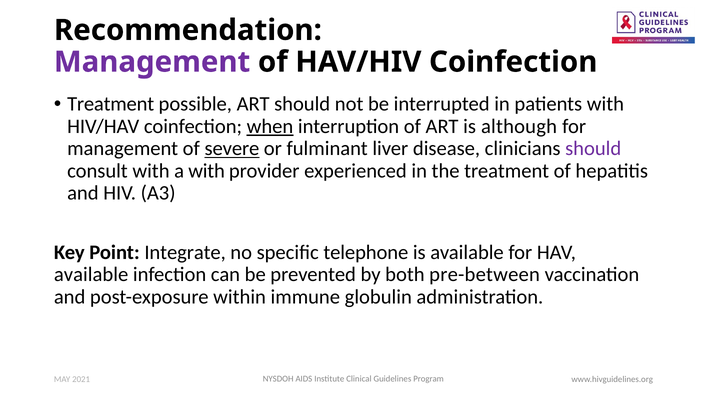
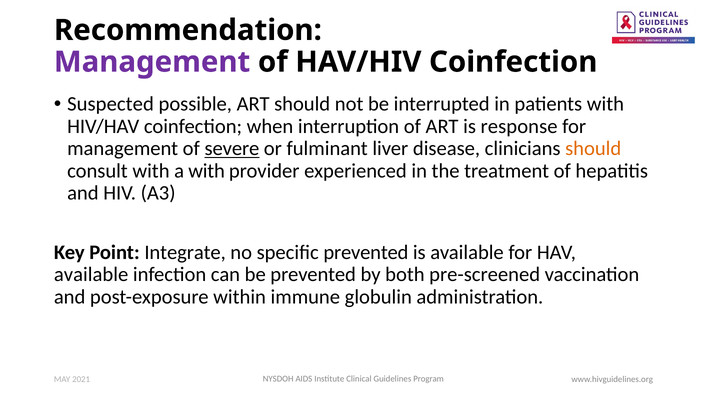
Treatment: Treatment -> Suspected (111, 104)
when underline: present -> none (270, 127)
although: although -> response (519, 127)
should colour: purple -> orange (593, 149)
specific telephone: telephone -> prevented (366, 253)
pre-between: pre-between -> pre-screened (485, 275)
